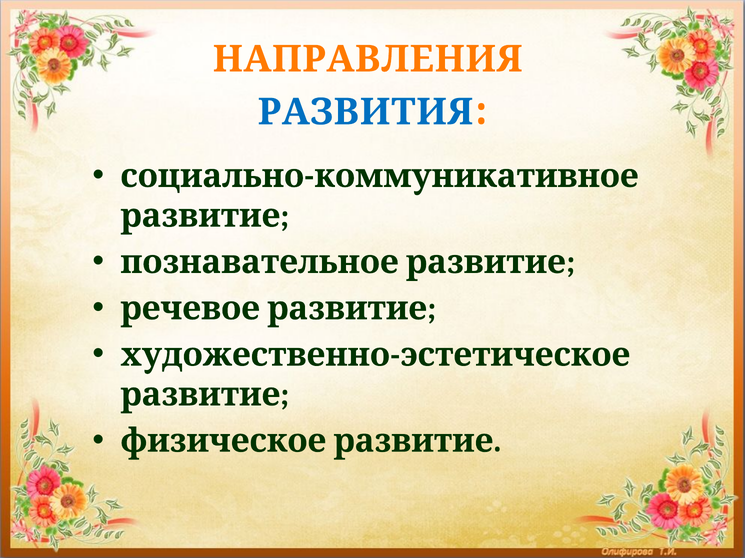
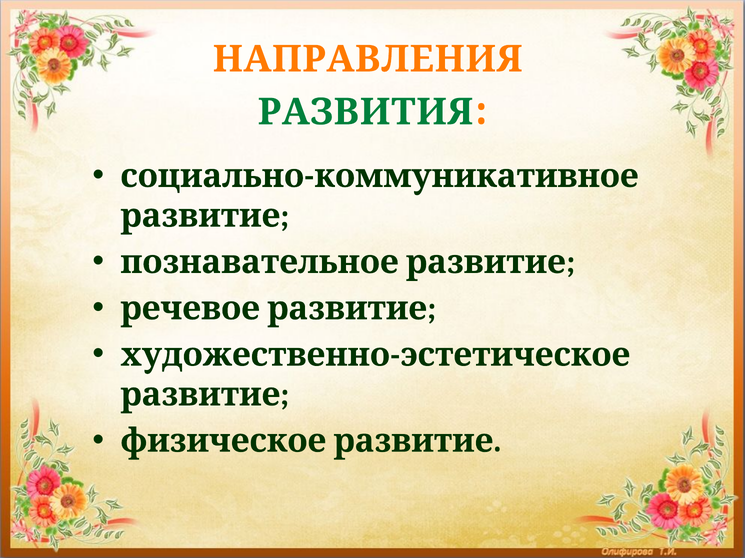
РАЗВИТИЯ colour: blue -> green (366, 112)
